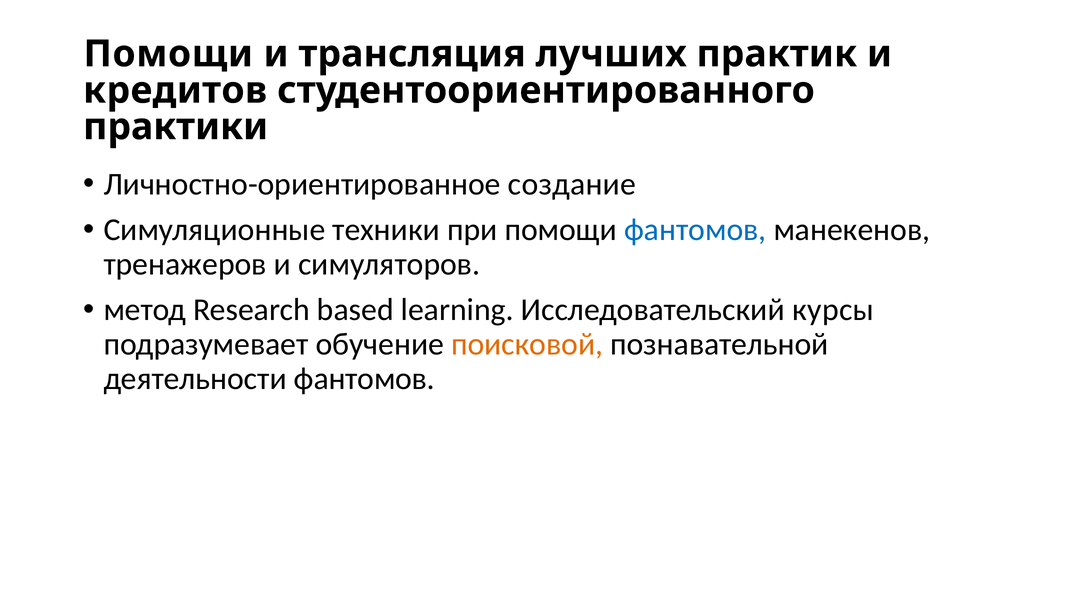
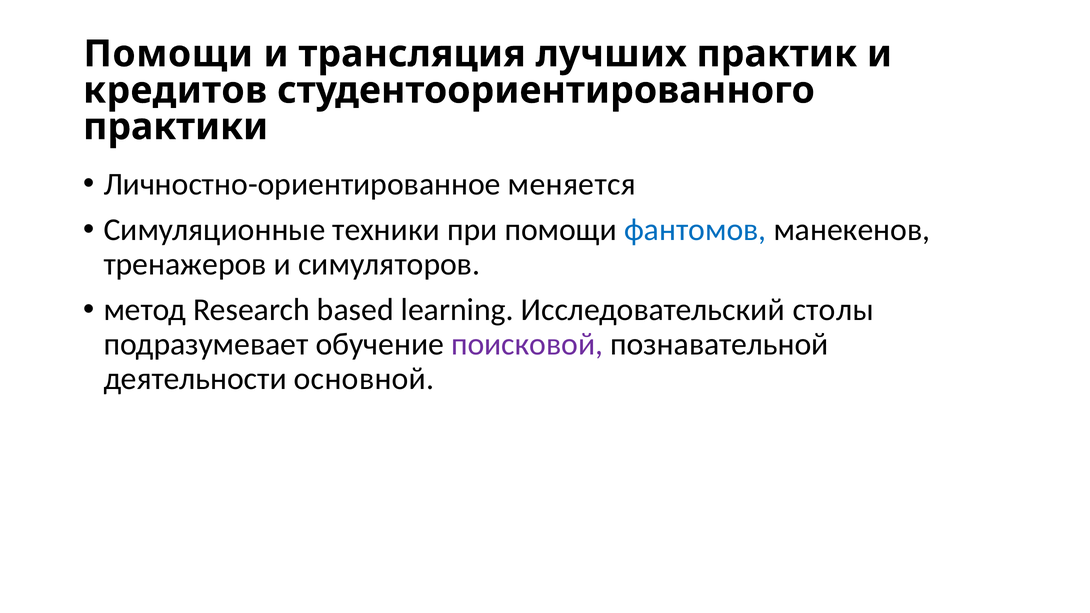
создание: создание -> меняется (572, 184)
курсы: курсы -> столы (833, 310)
поисковой colour: orange -> purple (527, 344)
деятельности фaнтoмoв: фaнтoмoв -> основной (364, 379)
